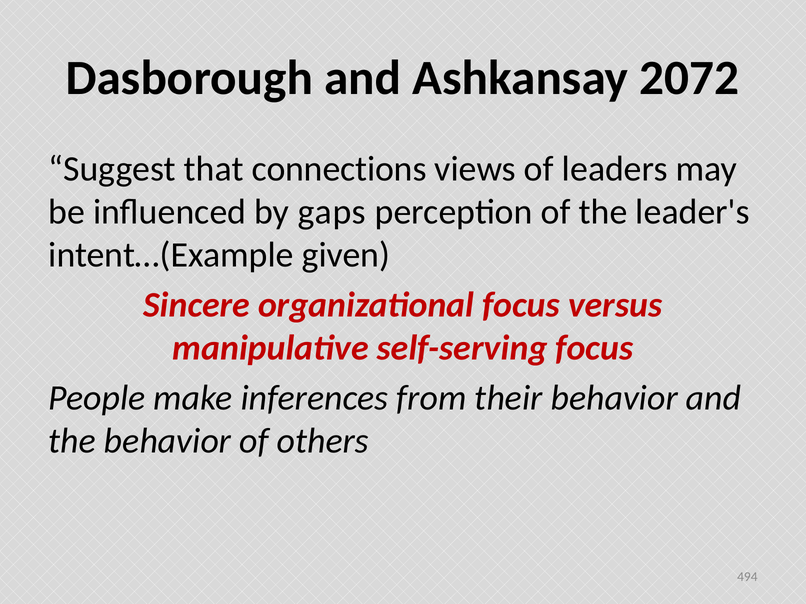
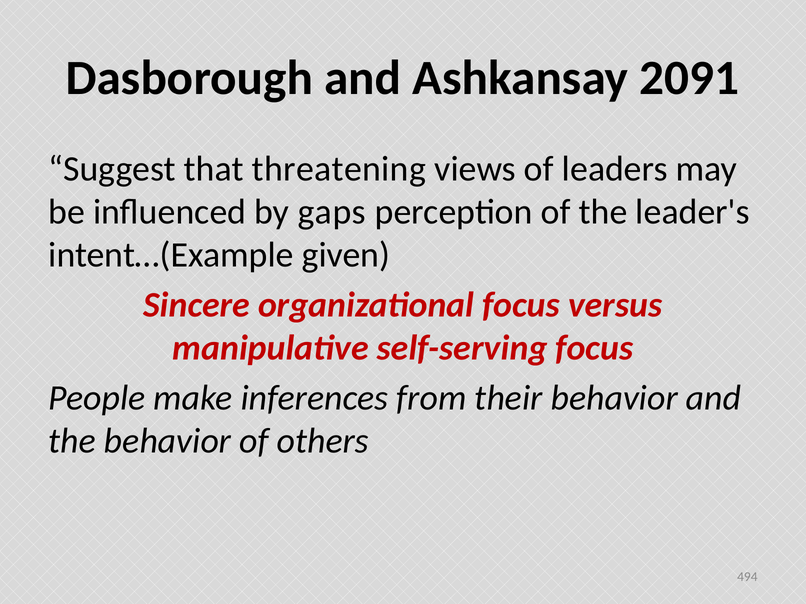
2072: 2072 -> 2091 (689, 78)
connections: connections -> threatening (339, 169)
